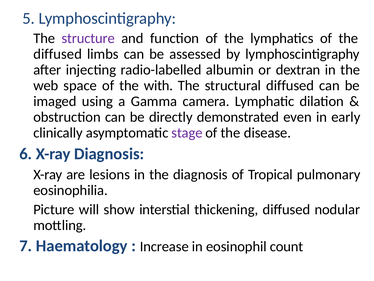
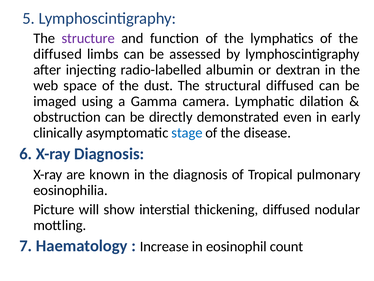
with: with -> dust (158, 86)
stage colour: purple -> blue (187, 133)
lesions: lesions -> known (110, 174)
